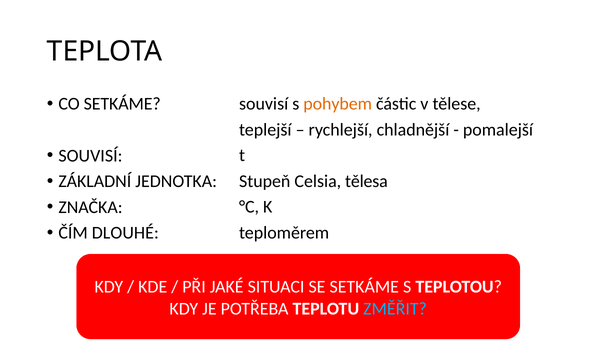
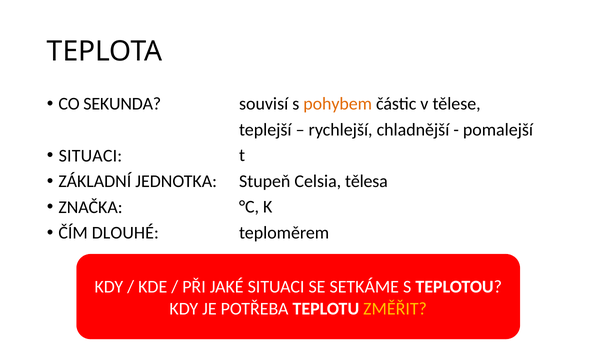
CO SETKÁME: SETKÁME -> SEKUNDA (122, 104)
SOUVISÍ: SOUVISÍ -> SITUACI (90, 156)
ZMĚŘIT colour: light blue -> yellow (395, 309)
